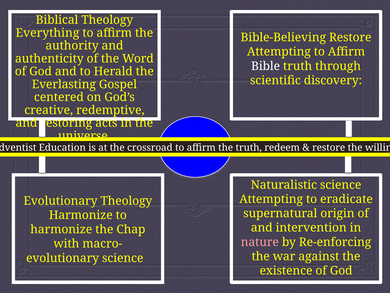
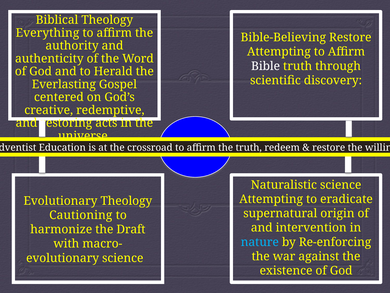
Harmonize: Harmonize -> Cautioning (81, 215)
Chap: Chap -> Draft (131, 229)
nature colour: pink -> light blue (260, 242)
